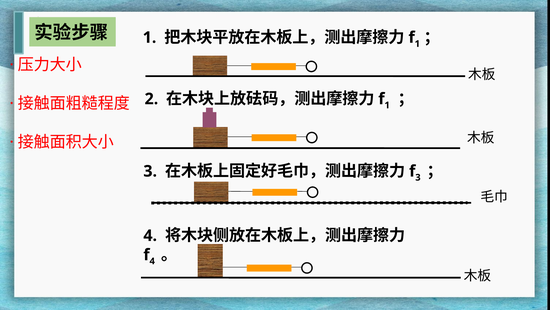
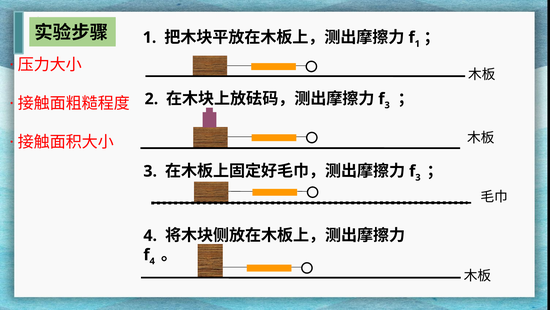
1: 1 -> 3 (387, 105)
